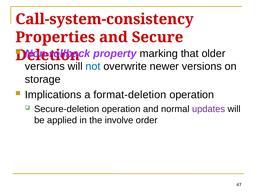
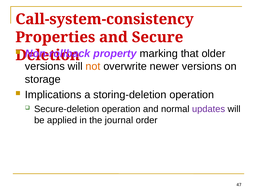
not colour: blue -> orange (93, 66)
format-deletion: format-deletion -> storing-deletion (130, 95)
involve: involve -> journal (119, 120)
